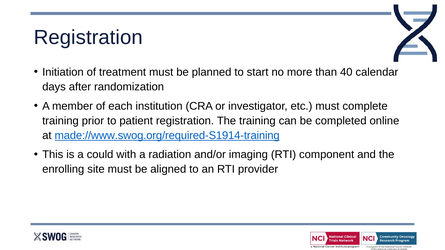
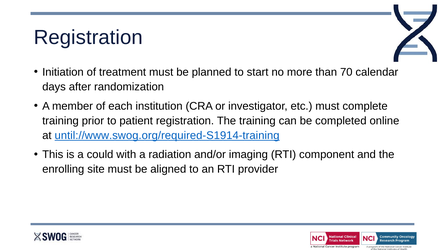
40: 40 -> 70 (346, 72)
made://www.swog.org/required-S1914-training: made://www.swog.org/required-S1914-training -> until://www.swog.org/required-S1914-training (167, 136)
